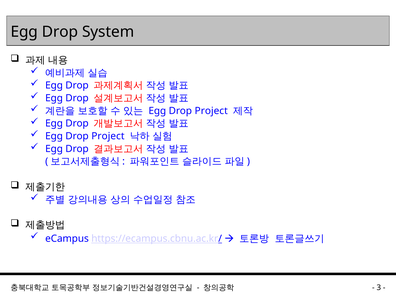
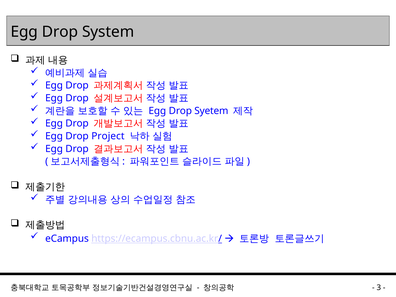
Project: Project -> Syetem (211, 111)
